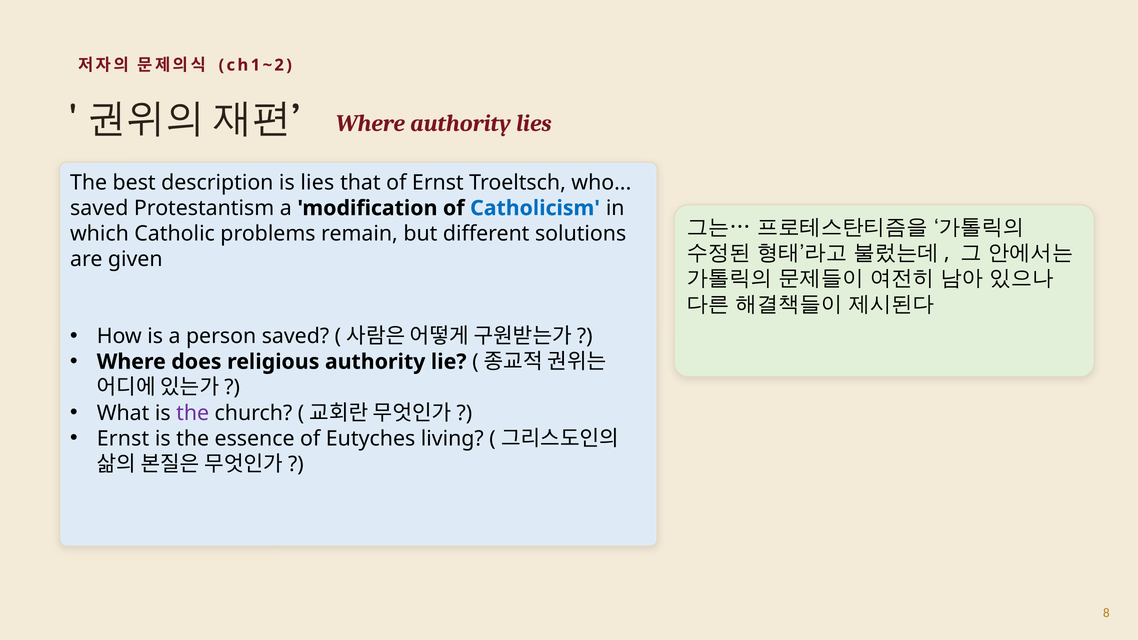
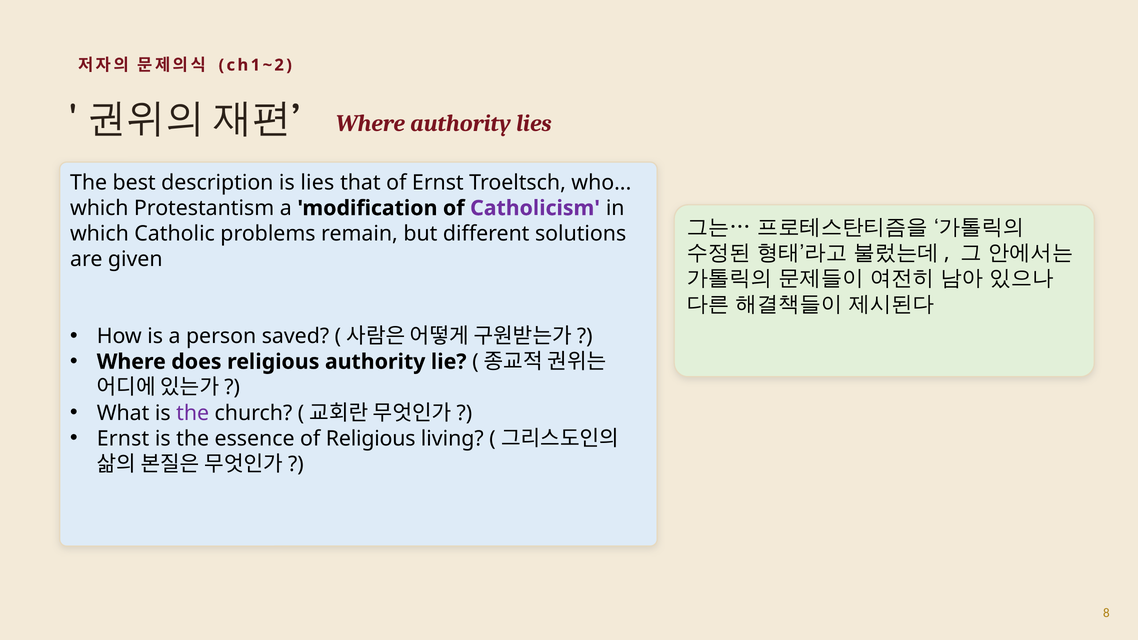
saved: saved -> which (99, 208)
Catholicism colour: blue -> purple (535, 208)
of Eutyches: Eutyches -> Religious (371, 439)
